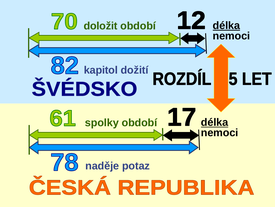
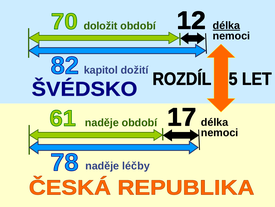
spolky: spolky -> naděje (102, 122)
délka underline: present -> none (215, 122)
potaz: potaz -> léčby (136, 165)
